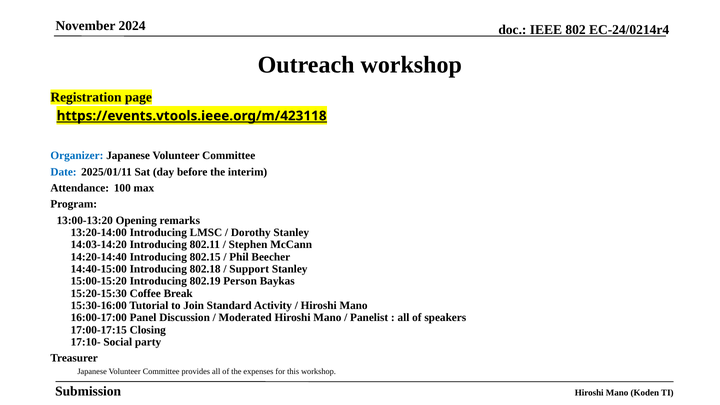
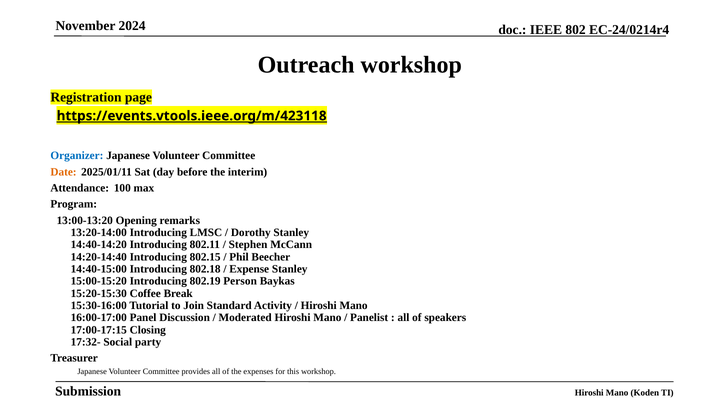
Date colour: blue -> orange (64, 172)
14:03-14:20: 14:03-14:20 -> 14:40-14:20 (99, 245)
Support: Support -> Expense (249, 269)
17:10-: 17:10- -> 17:32- (86, 342)
